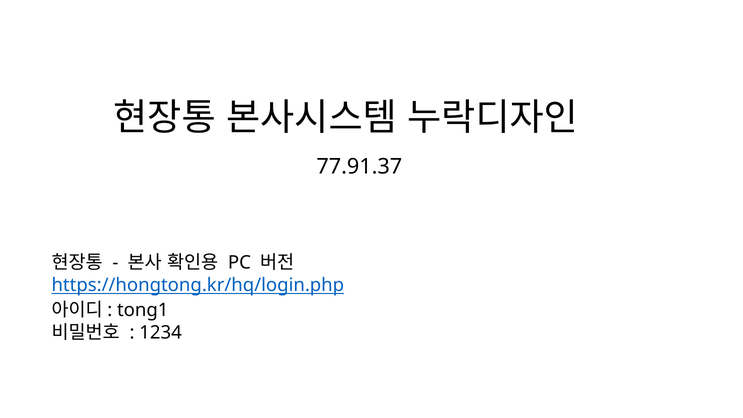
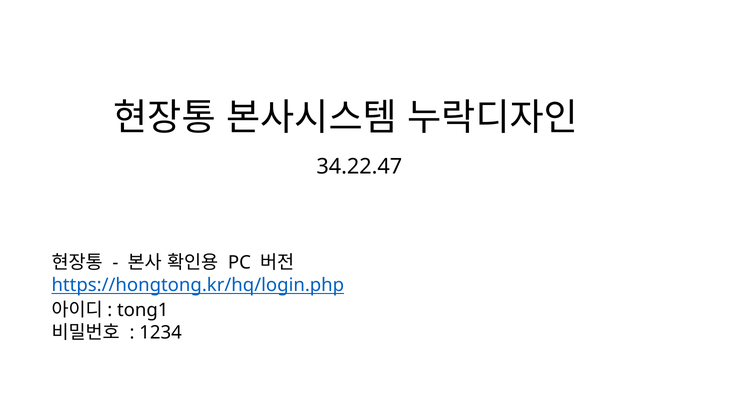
77.91.37: 77.91.37 -> 34.22.47 (359, 166)
